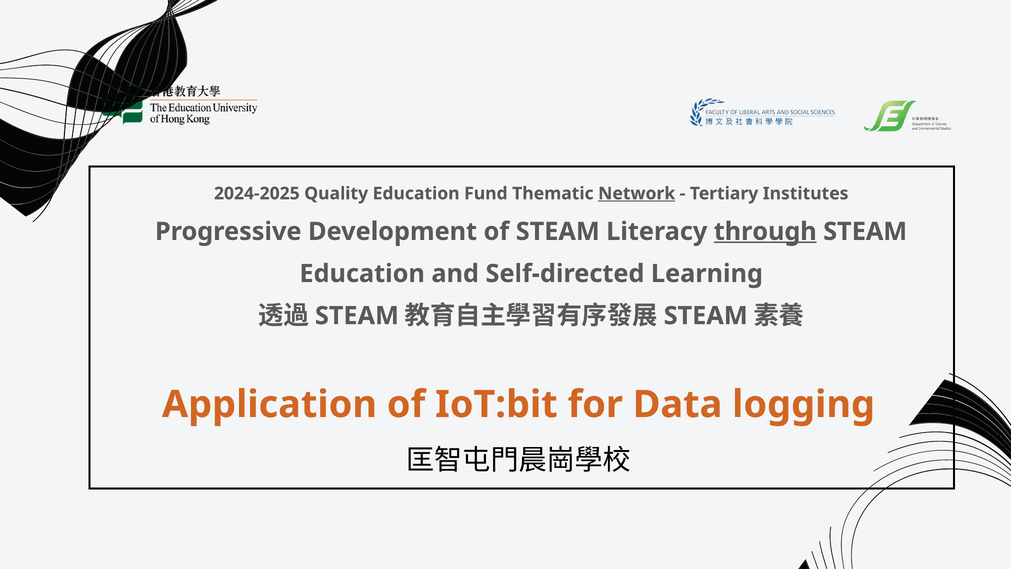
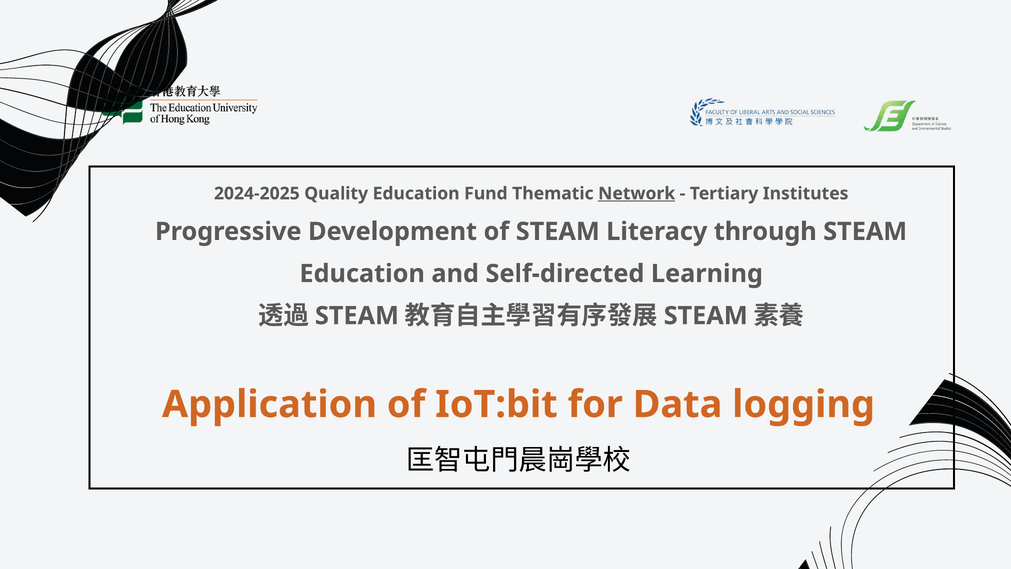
through underline: present -> none (765, 231)
